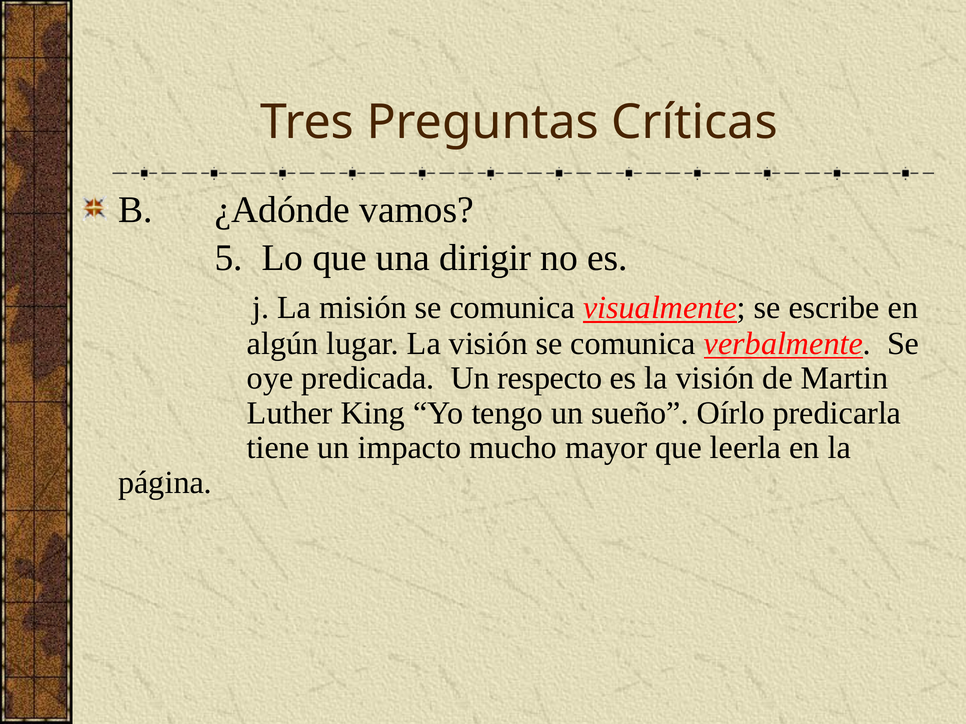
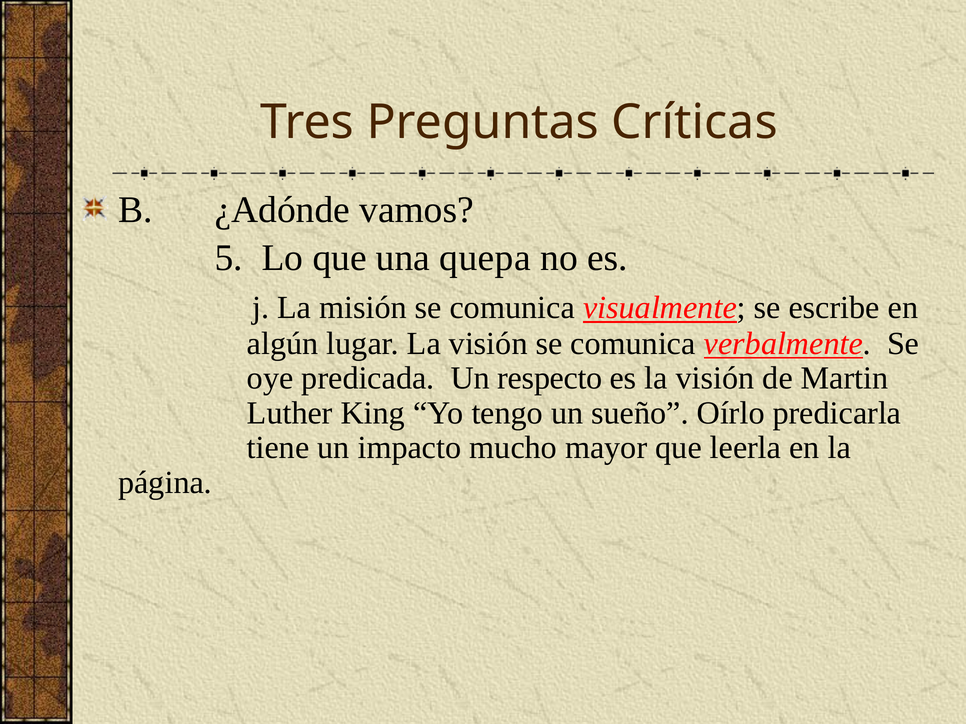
dirigir: dirigir -> quepa (485, 258)
